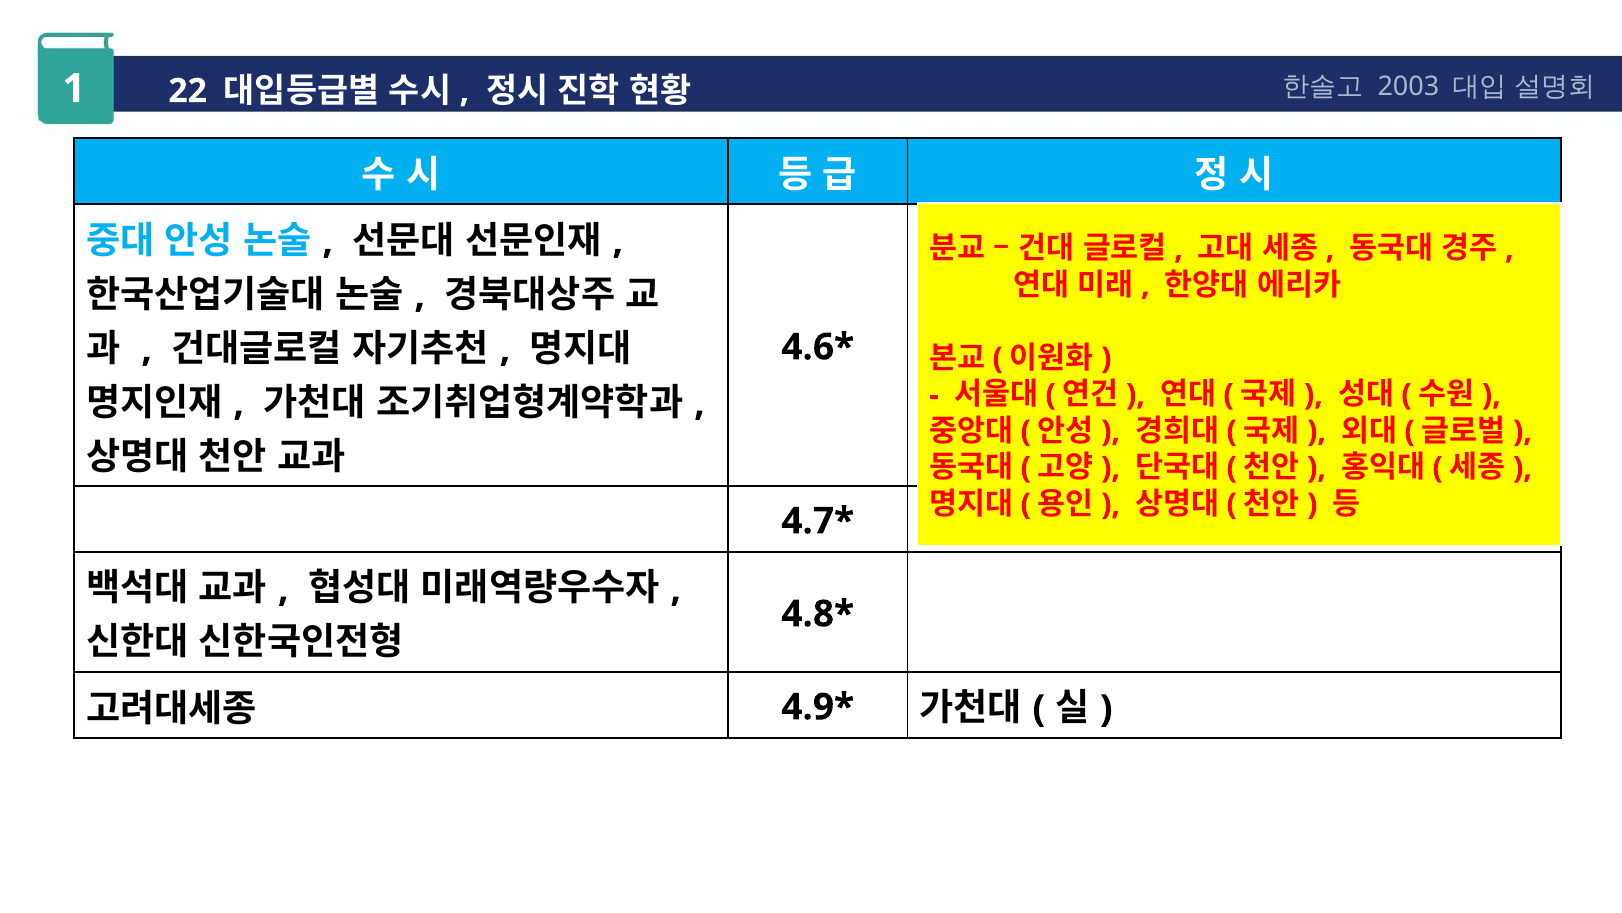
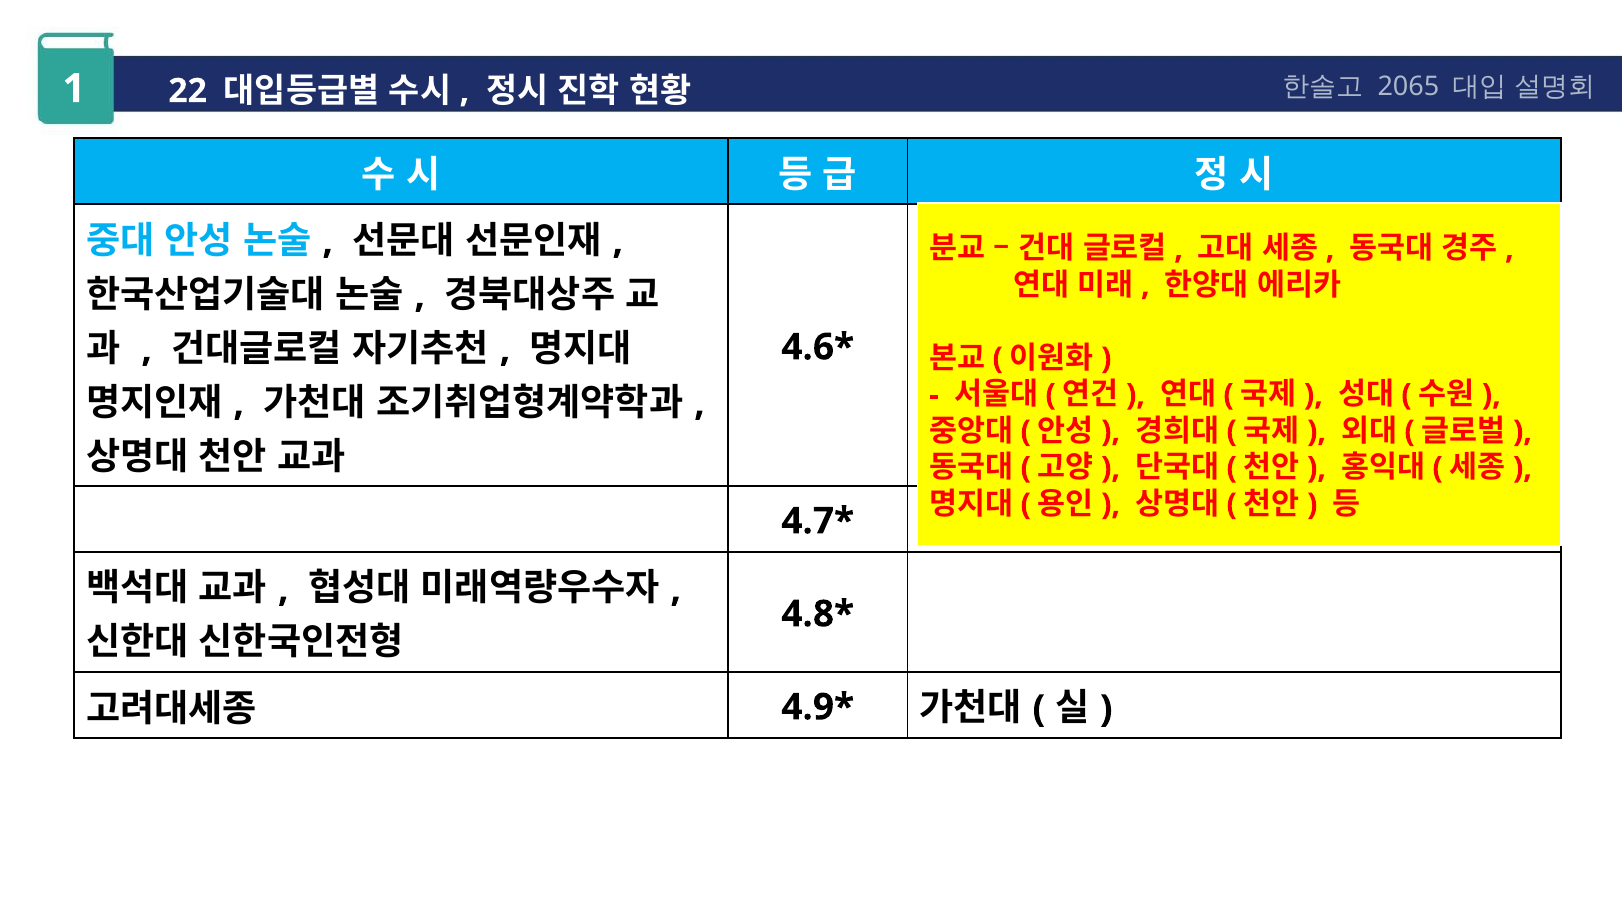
2003: 2003 -> 2065 (1408, 87)
